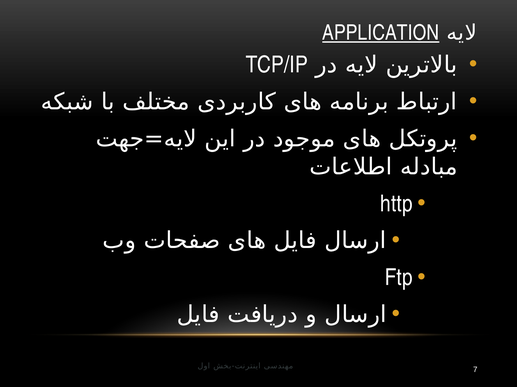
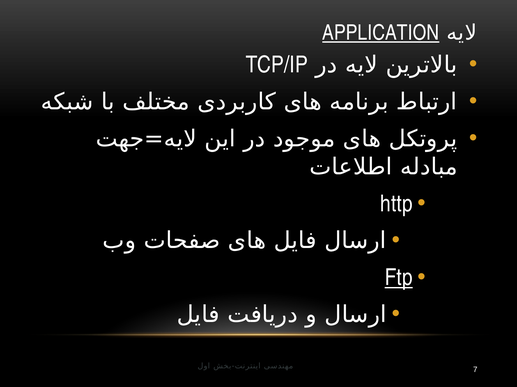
Ftp underline: none -> present (399, 277)
